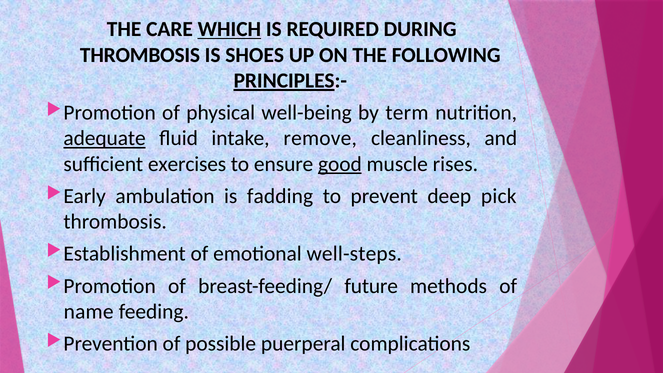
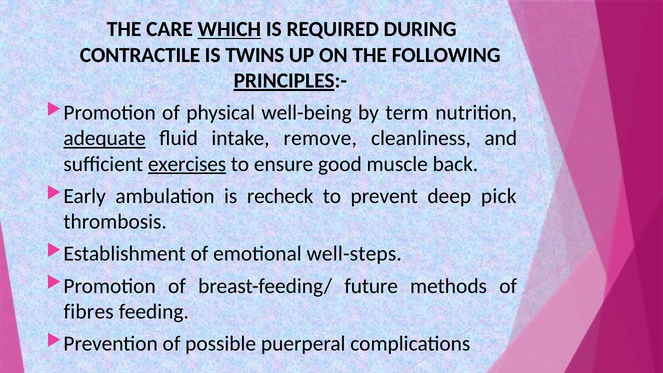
THROMBOSIS: THROMBOSIS -> CONTRACTILE (140, 55)
SHOES: SHOES -> TWINS (255, 55)
exercises underline: none -> present (187, 164)
good underline: present -> none (340, 164)
rises: rises -> back (455, 164)
fadding: fadding -> recheck (280, 196)
name: name -> fibres (89, 312)
